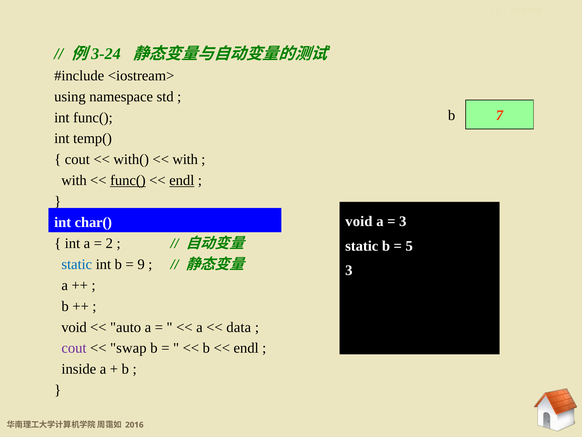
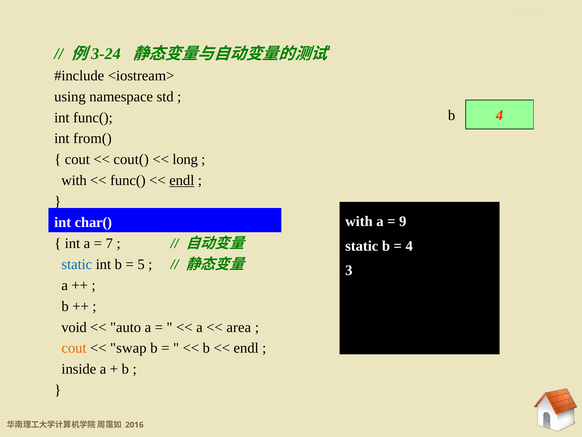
7: 7 -> 4 (500, 115)
temp(: temp( -> from( (92, 138)
with(: with( -> cout( (131, 159)
with: with -> long (185, 159)
func( underline: present -> none (128, 180)
void: void -> with (359, 221)
3: 3 -> 9 (403, 221)
2: 2 -> 7 (109, 243)
5: 5 -> 4 (409, 246)
9: 9 -> 5 (141, 264)
data: data -> area (239, 327)
cout colour: purple -> orange (74, 348)
